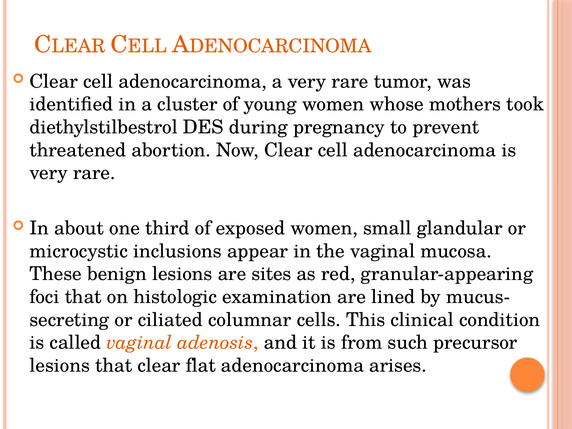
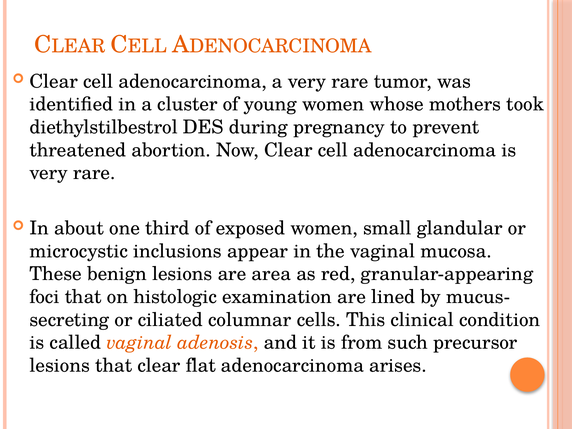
sites: sites -> area (271, 274)
